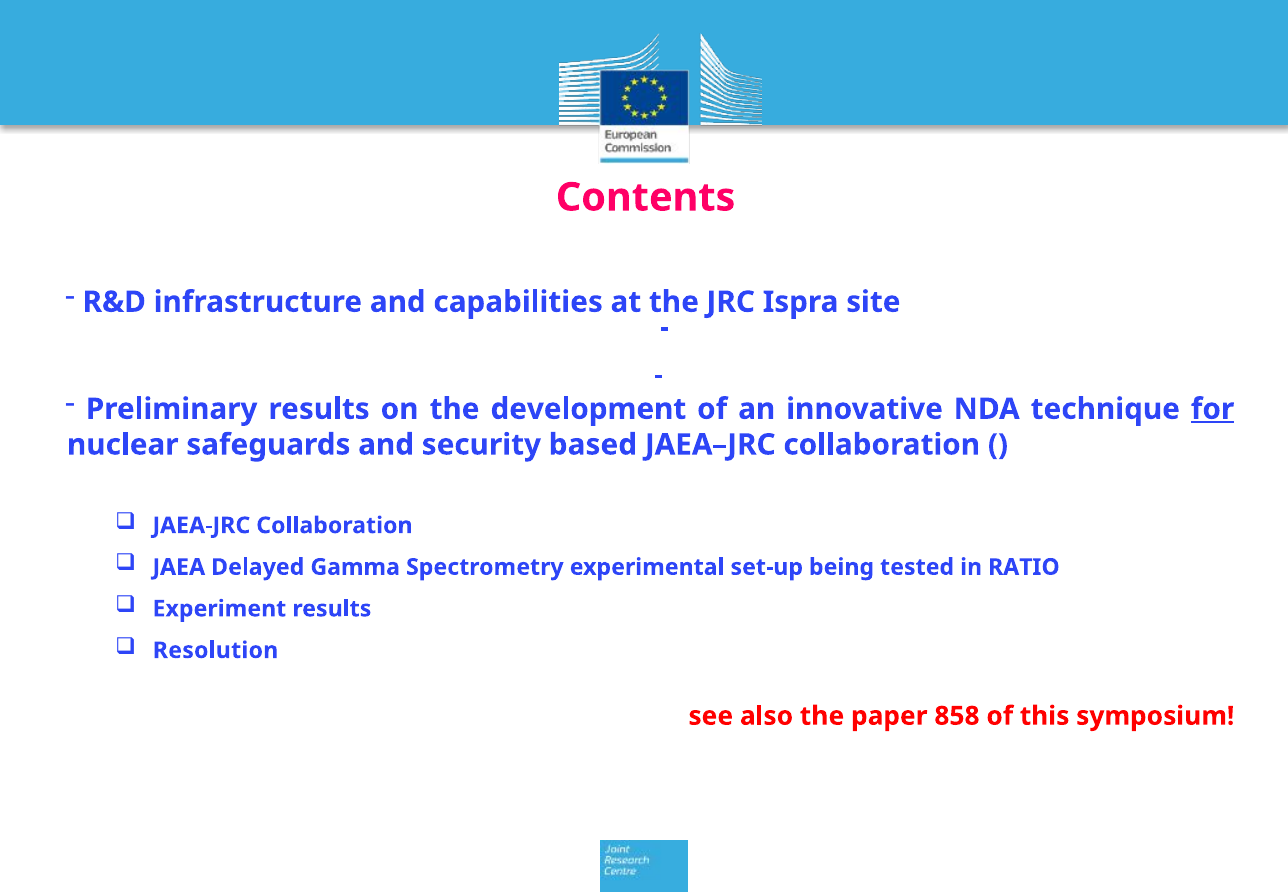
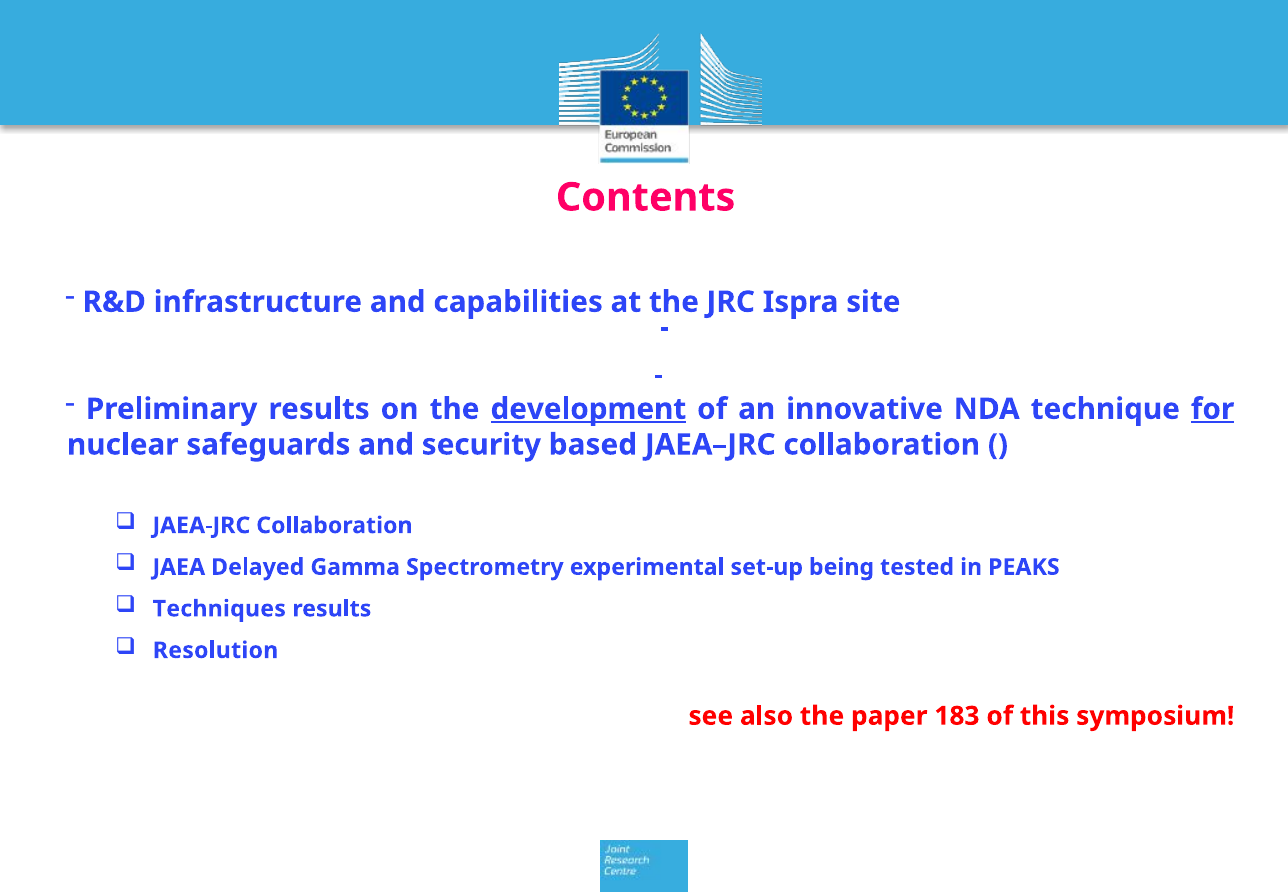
development underline: none -> present (588, 409)
RATIO: RATIO -> PEAKS (1024, 567)
Experiment: Experiment -> Techniques (219, 609)
858: 858 -> 183 (957, 716)
